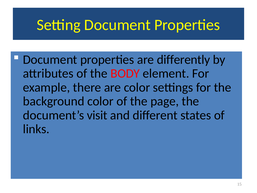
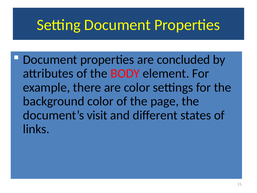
differently: differently -> concluded (183, 60)
